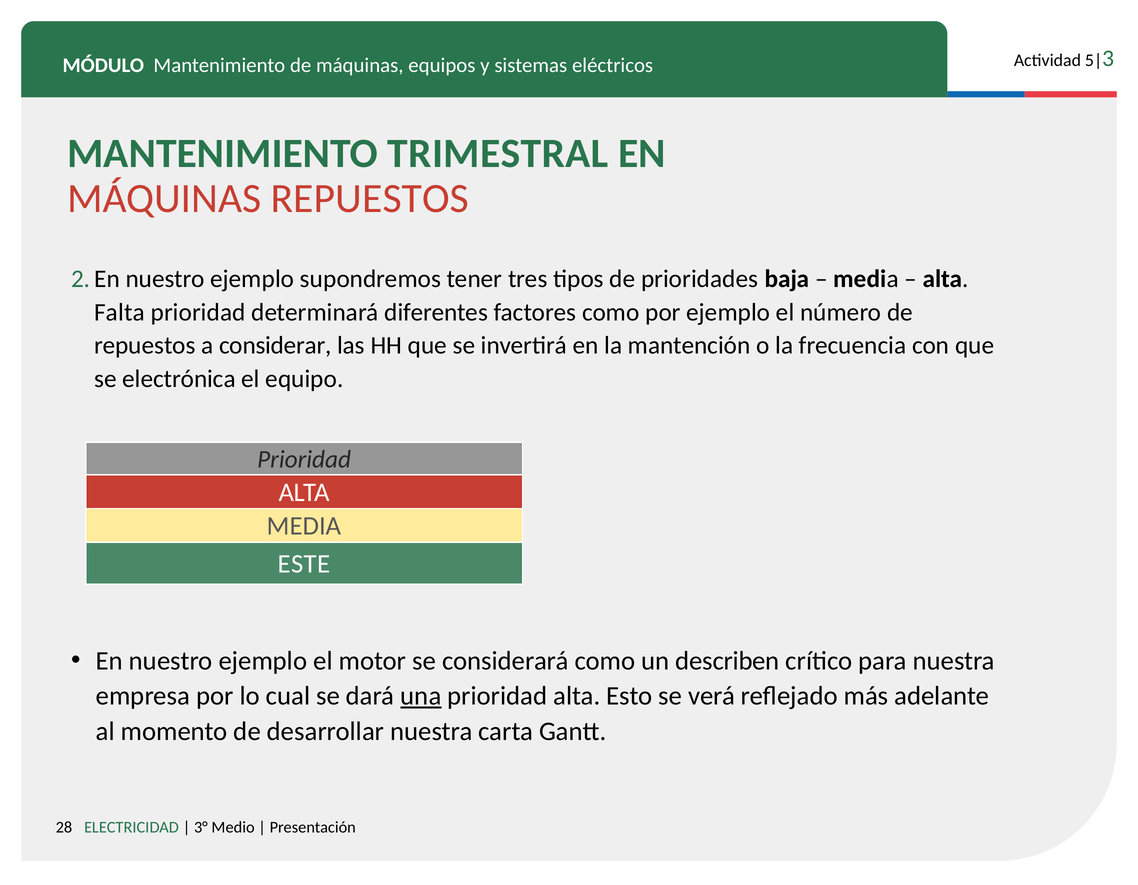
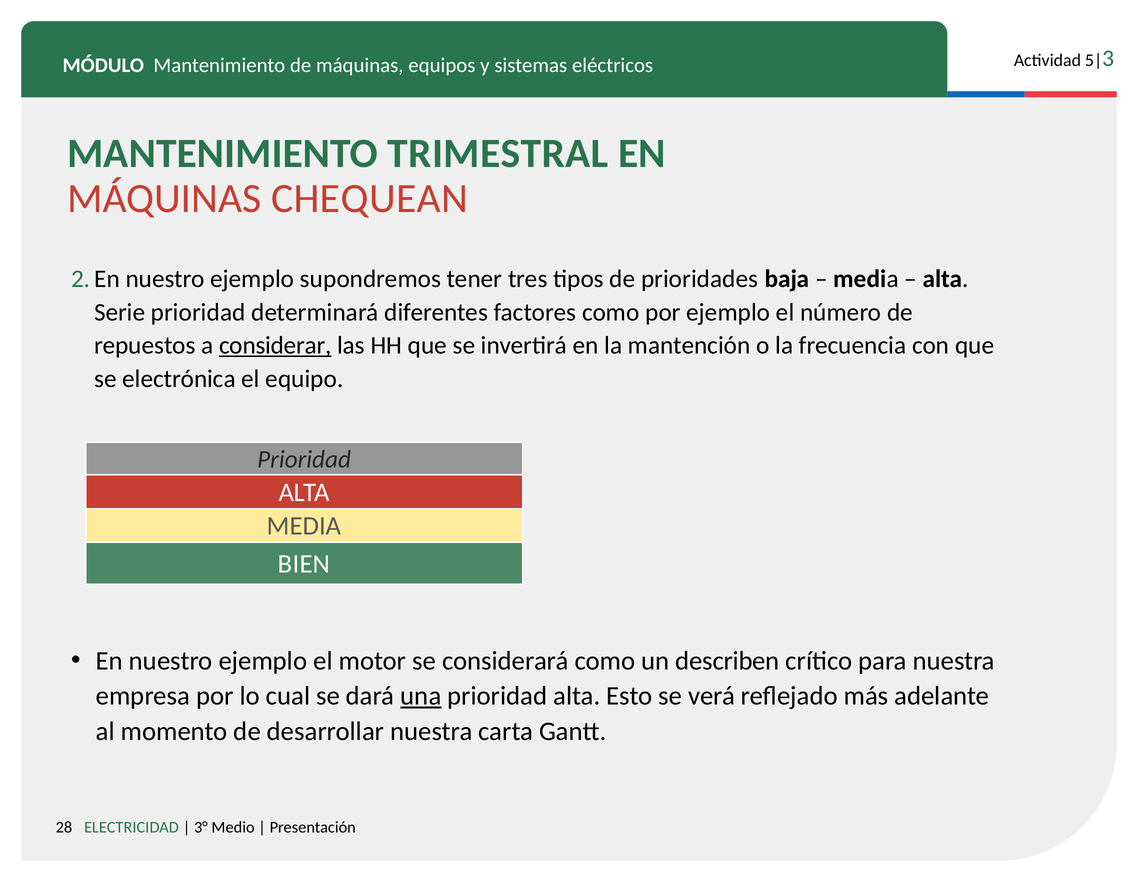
MÁQUINAS REPUESTOS: REPUESTOS -> CHEQUEAN (370, 198)
Falta: Falta -> Serie (120, 312)
considerar underline: none -> present (275, 346)
ESTE: ESTE -> BIEN (304, 564)
